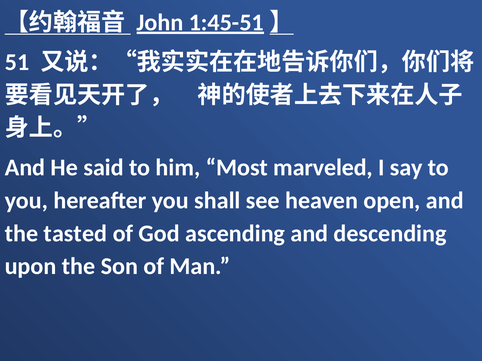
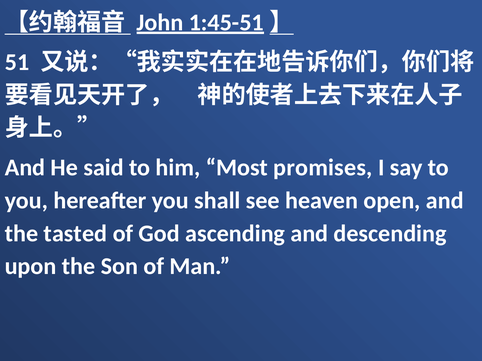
marveled: marveled -> promises (323, 168)
